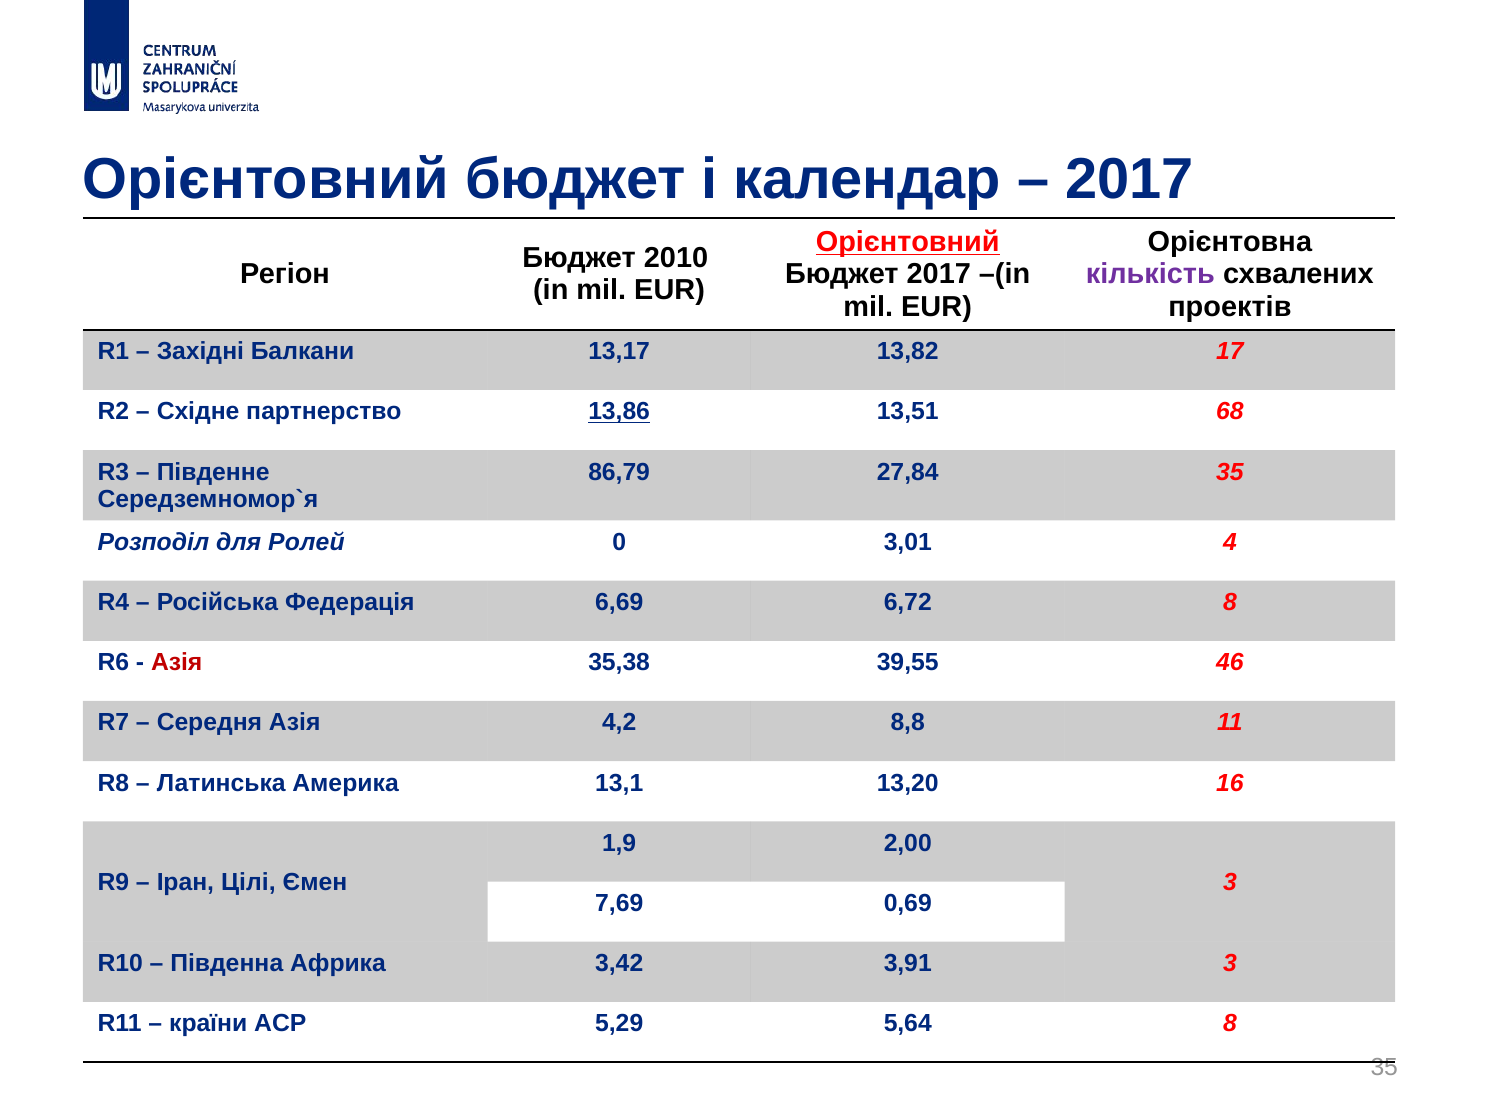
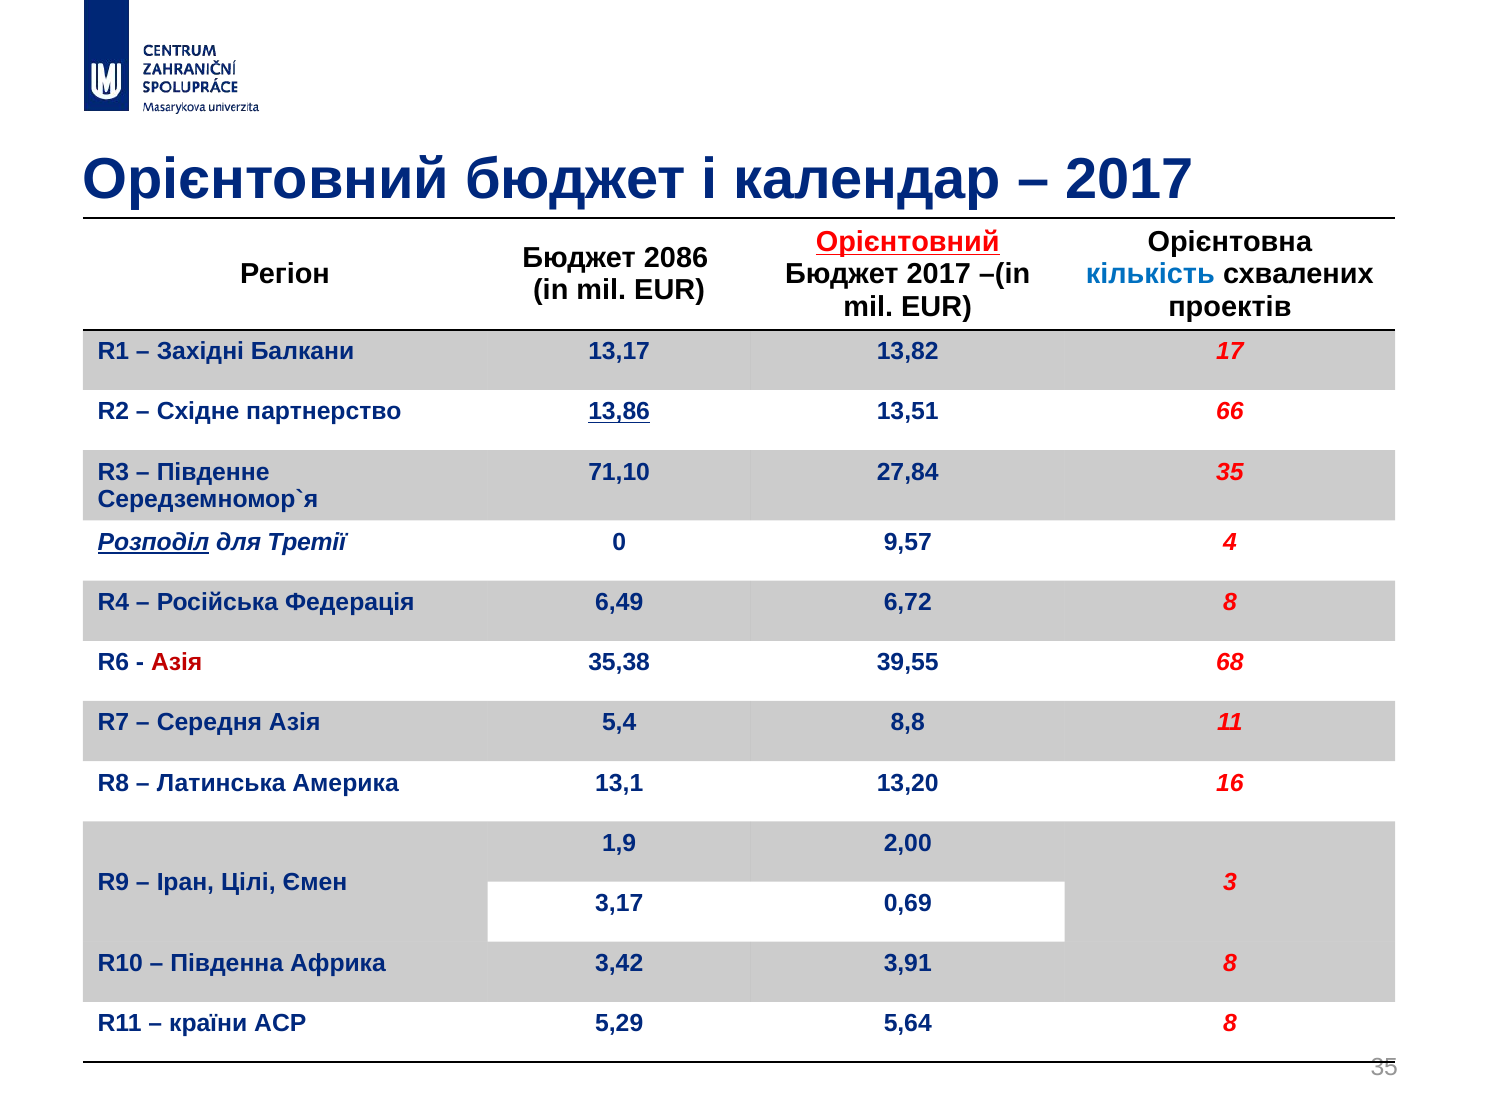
2010: 2010 -> 2086 (676, 258)
кількість colour: purple -> blue (1150, 274)
68: 68 -> 66 (1230, 412)
86,79: 86,79 -> 71,10 (619, 472)
Розподіл underline: none -> present (153, 543)
Ролей: Ролей -> Третії (307, 543)
3,01: 3,01 -> 9,57 (908, 543)
6,69: 6,69 -> 6,49 (619, 603)
46: 46 -> 68 (1230, 663)
4,2: 4,2 -> 5,4 (619, 723)
7,69: 7,69 -> 3,17 (619, 904)
3,91 3: 3 -> 8 (1230, 964)
